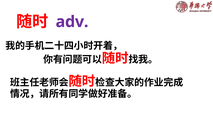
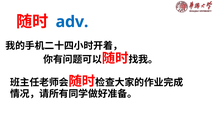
adv colour: purple -> blue (72, 22)
